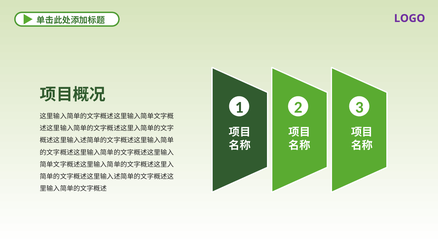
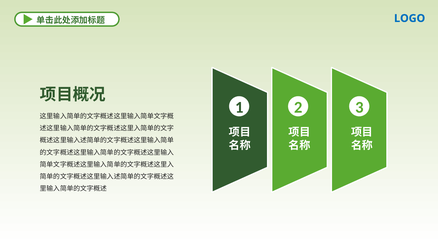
LOGO colour: purple -> blue (410, 18)
